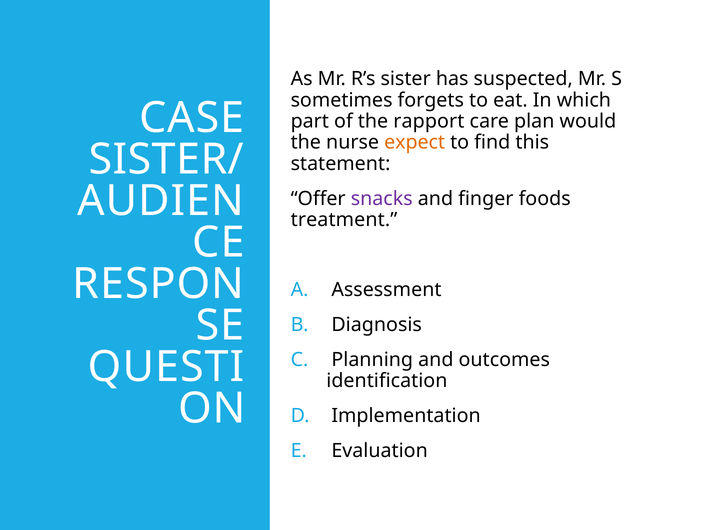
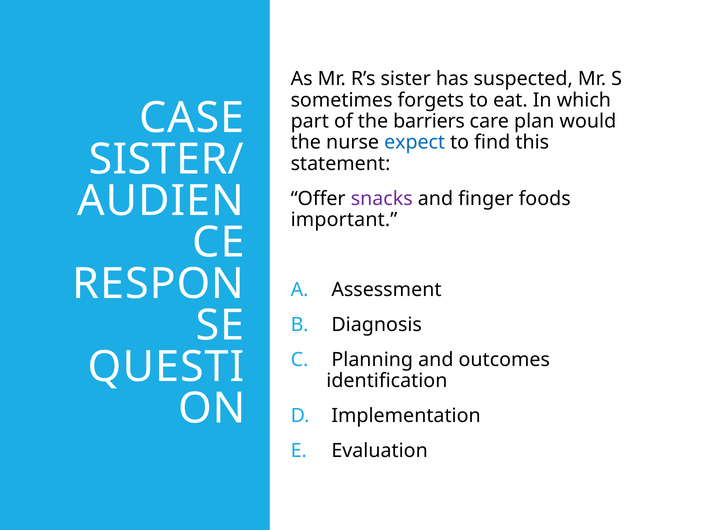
rapport: rapport -> barriers (429, 121)
expect colour: orange -> blue (415, 143)
treatment: treatment -> important (344, 220)
